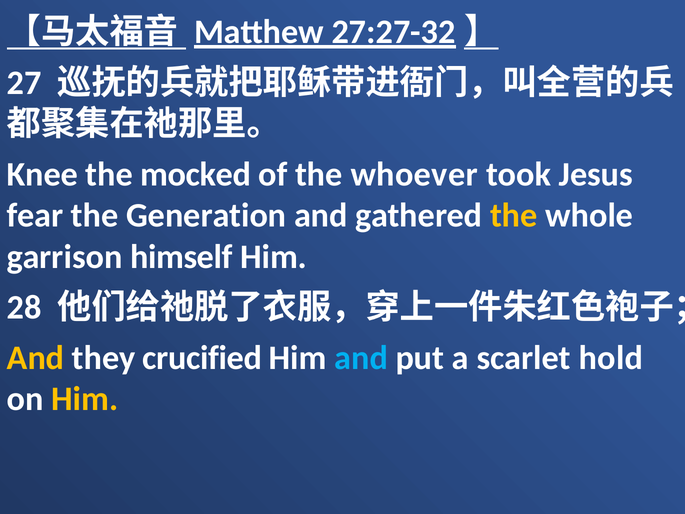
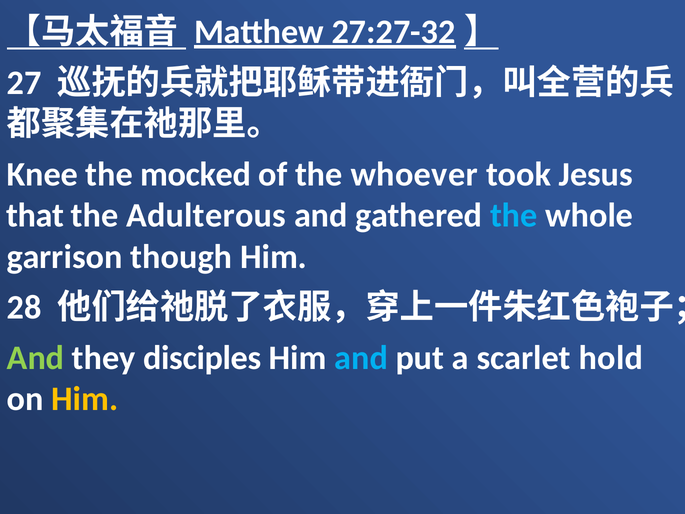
fear: fear -> that (35, 216)
Generation: Generation -> Adulterous (206, 216)
the colour: yellow -> light blue (514, 216)
himself: himself -> though (181, 257)
And colour: yellow -> light green (36, 358)
crucified: crucified -> disciples (202, 358)
